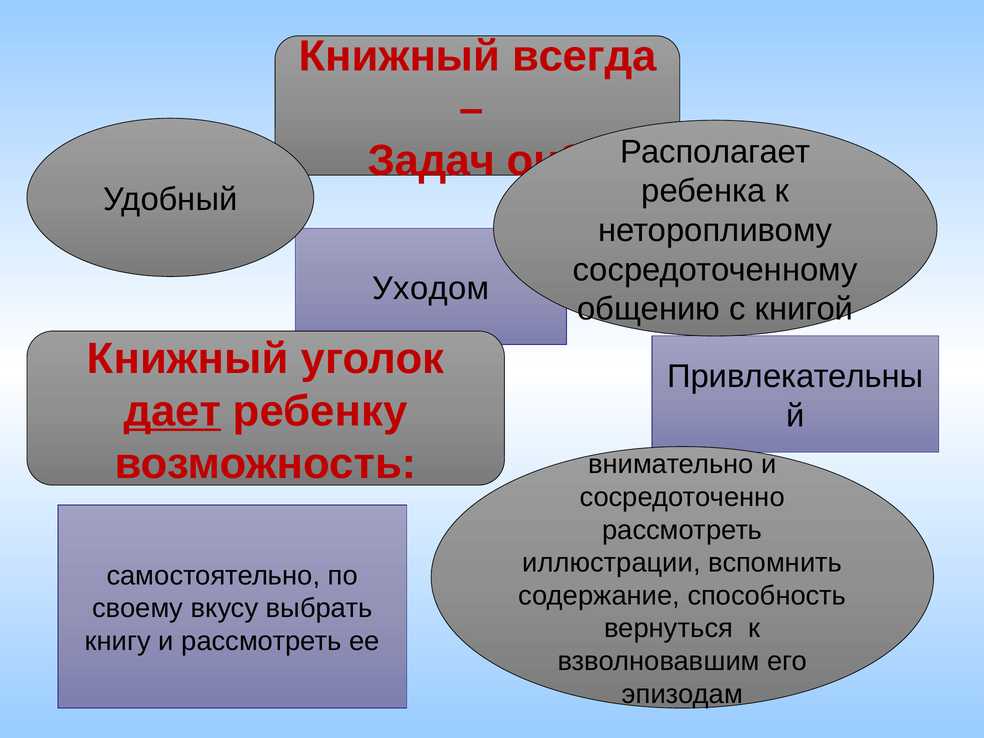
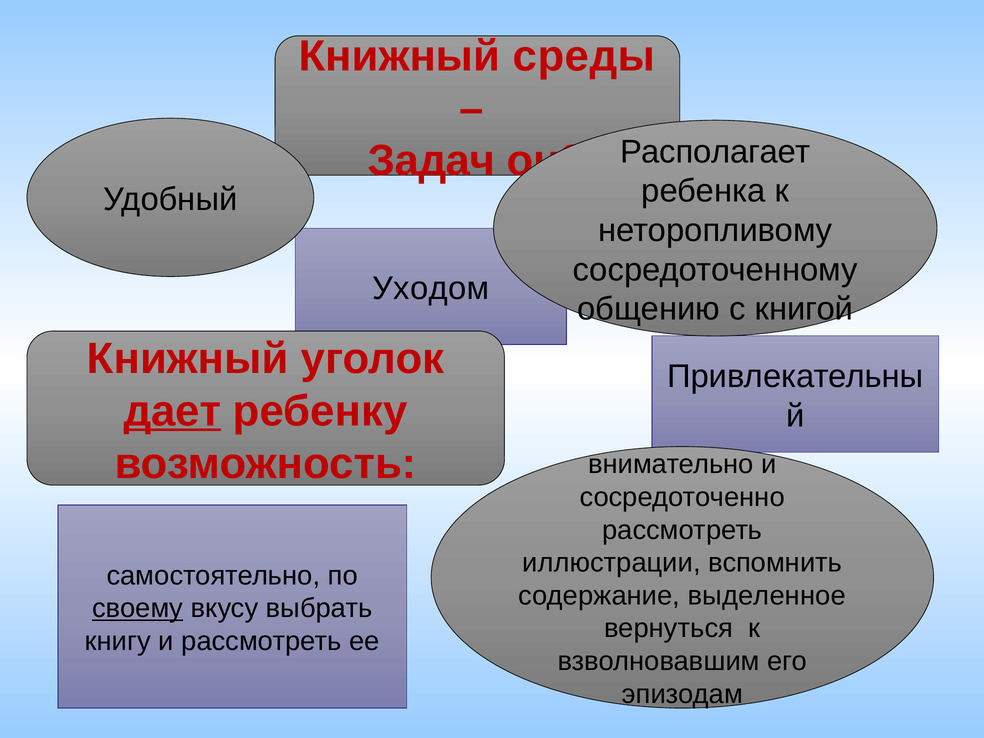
всегда: всегда -> среды (584, 56)
способность: способность -> выделенное (767, 596)
своему underline: none -> present (138, 608)
